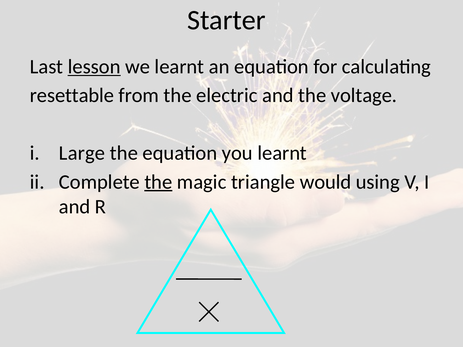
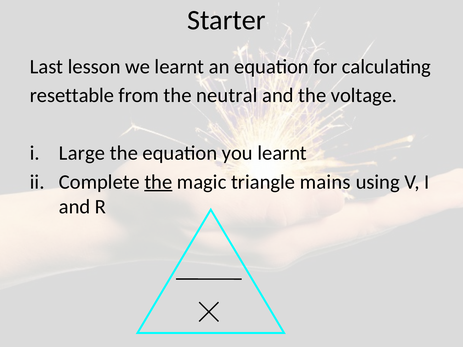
lesson underline: present -> none (94, 67)
electric: electric -> neutral (227, 96)
would: would -> mains (325, 182)
